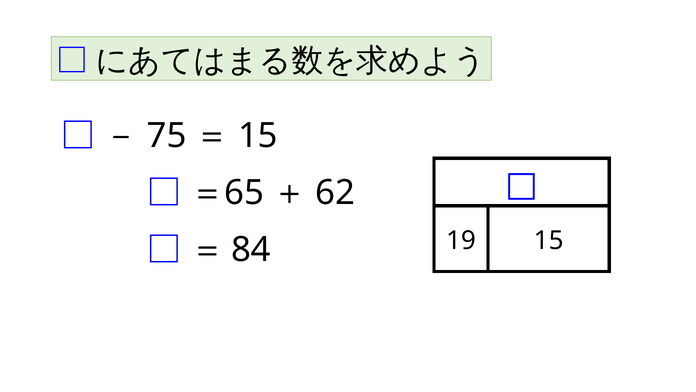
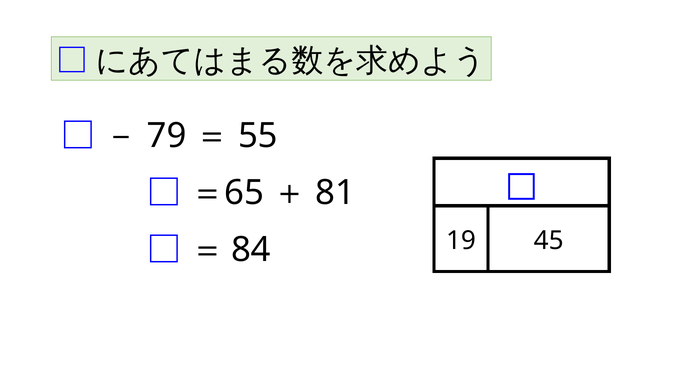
75: 75 -> 79 (167, 135)
15: 15 -> 55 (258, 135)
62: 62 -> 81 (335, 193)
19 15: 15 -> 45 (549, 240)
